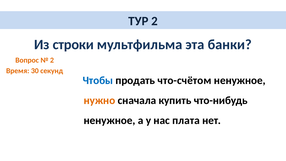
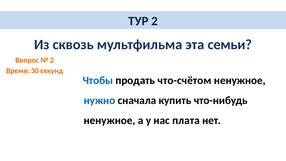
строки: строки -> сквозь (73, 45)
банки: банки -> семьи (230, 45)
нужно colour: orange -> blue (99, 100)
